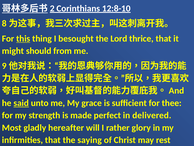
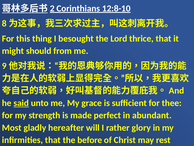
this underline: present -> none (23, 38)
delivered: delivered -> abundant (152, 115)
saying: saying -> before (90, 140)
